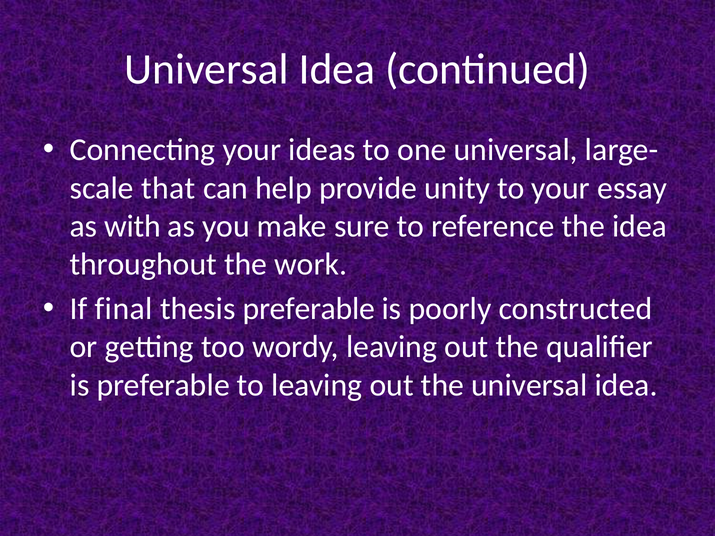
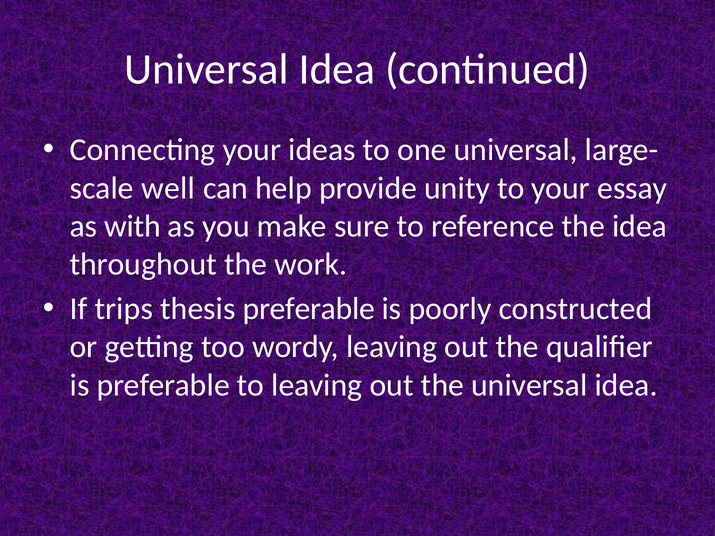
that: that -> well (168, 188)
final: final -> trips (124, 309)
